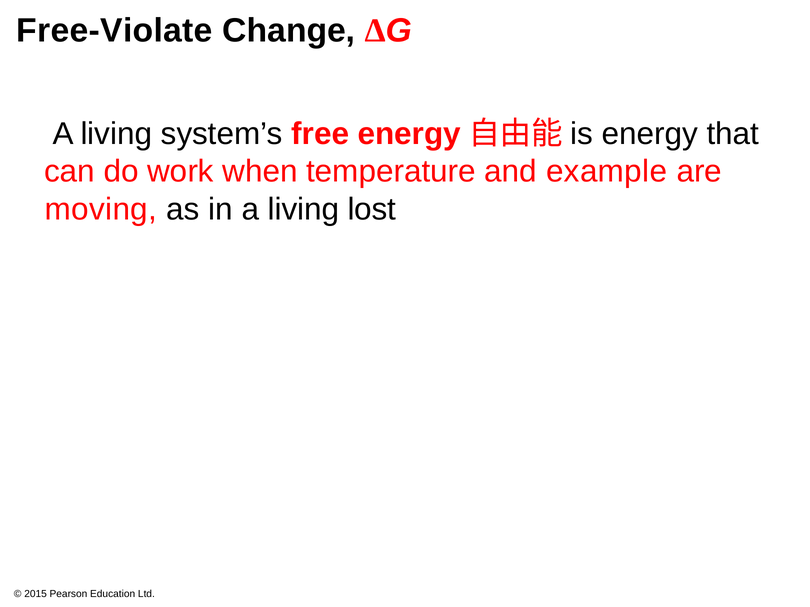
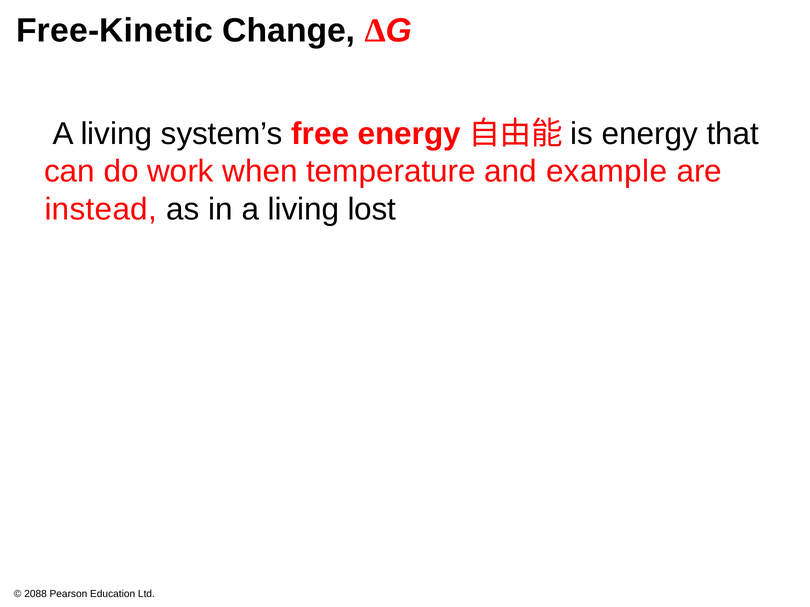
Free-Violate: Free-Violate -> Free-Kinetic (114, 31)
moving: moving -> instead (101, 210)
2015: 2015 -> 2088 (36, 594)
